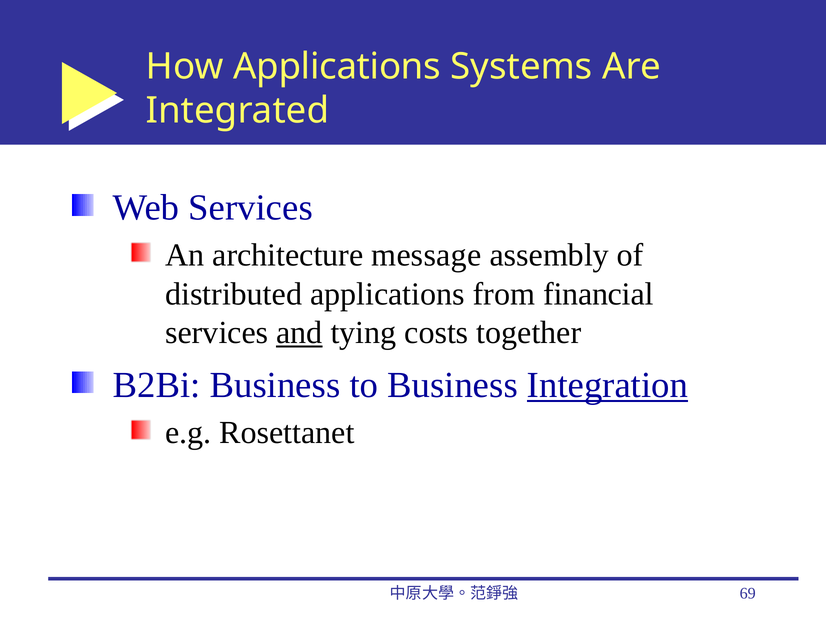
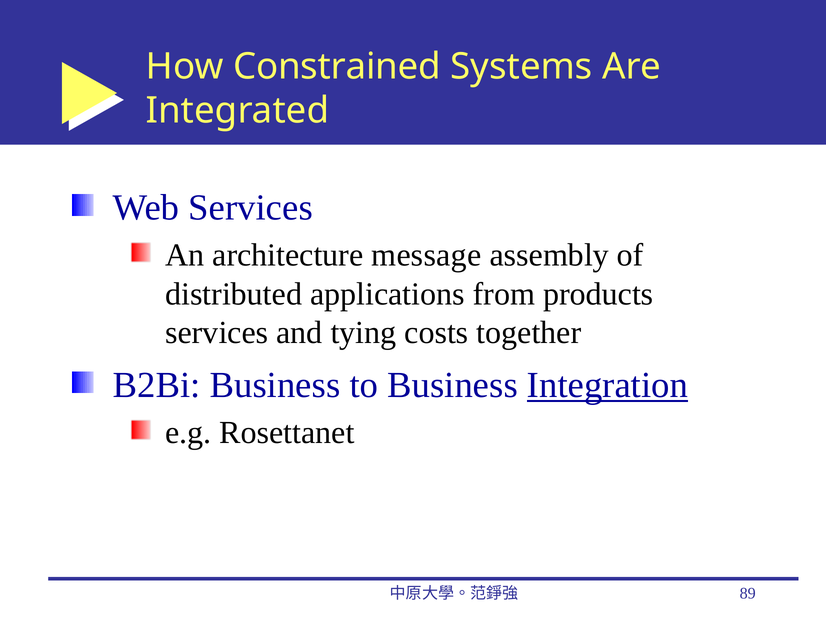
How Applications: Applications -> Constrained (337, 67)
financial: financial -> products (598, 294)
and underline: present -> none (299, 332)
69: 69 -> 89 (748, 593)
